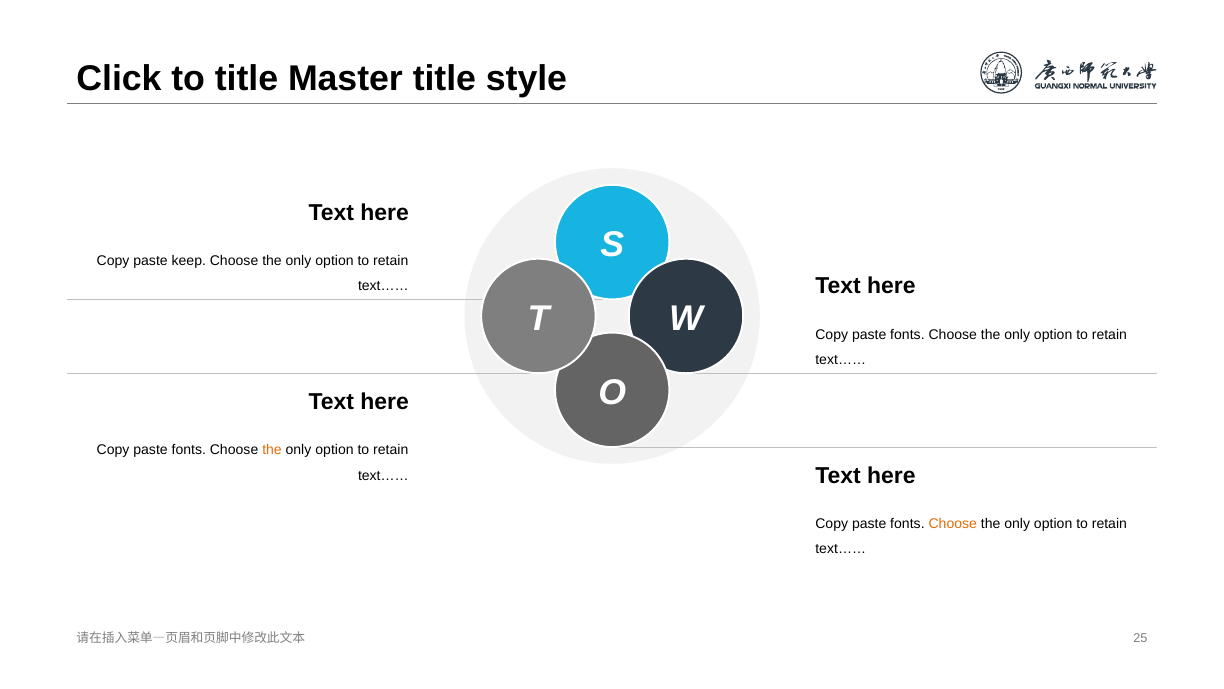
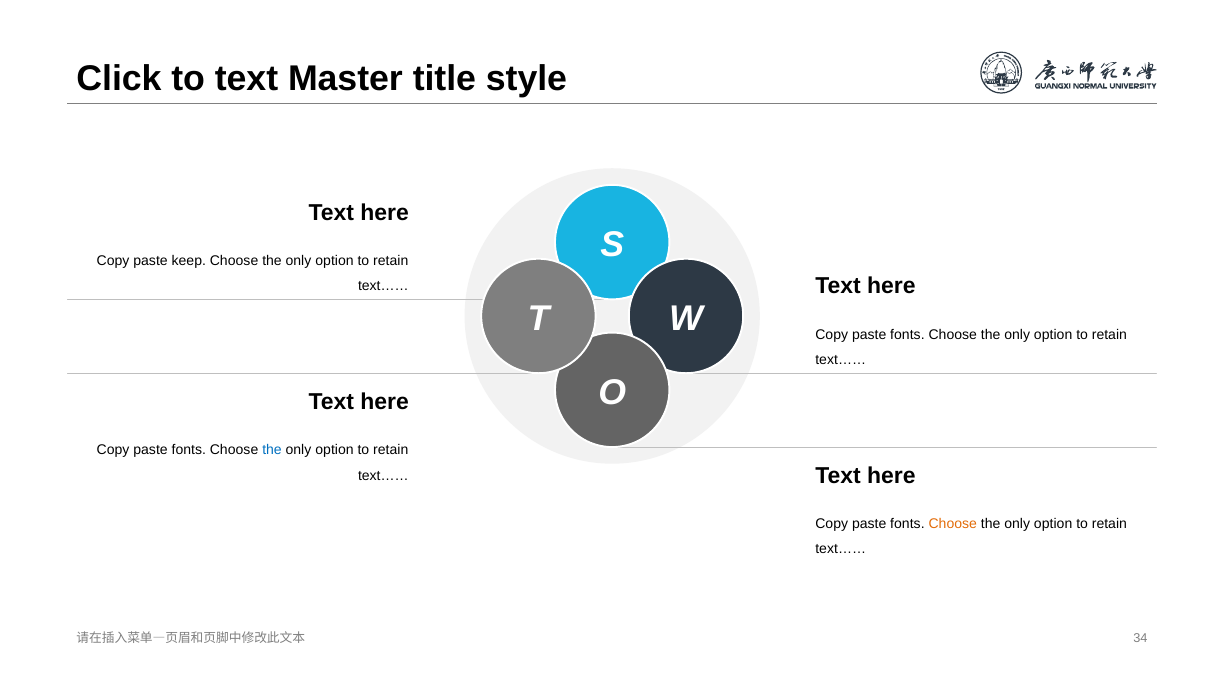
to title: title -> text (247, 79)
the colour: orange -> blue (272, 450)
25: 25 -> 34 (1140, 638)
